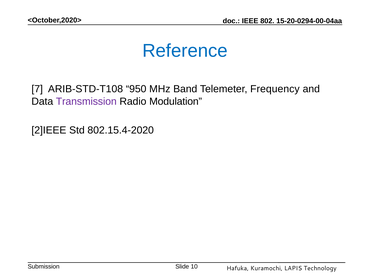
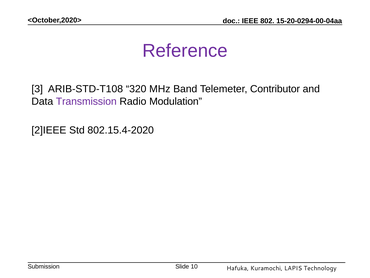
Reference colour: blue -> purple (185, 51)
7: 7 -> 3 (37, 89)
950: 950 -> 320 (136, 89)
Frequency: Frequency -> Contributor (275, 89)
